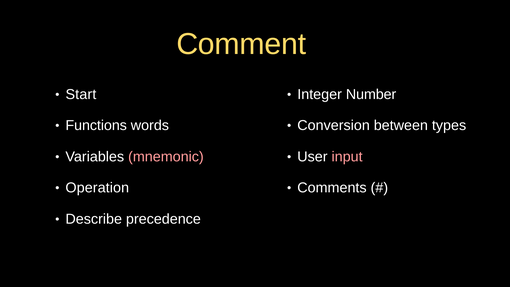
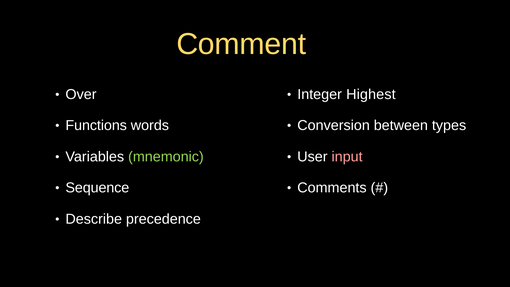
Start: Start -> Over (81, 94)
Number: Number -> Highest (371, 94)
mnemonic colour: pink -> light green (166, 157)
Operation: Operation -> Sequence (97, 188)
